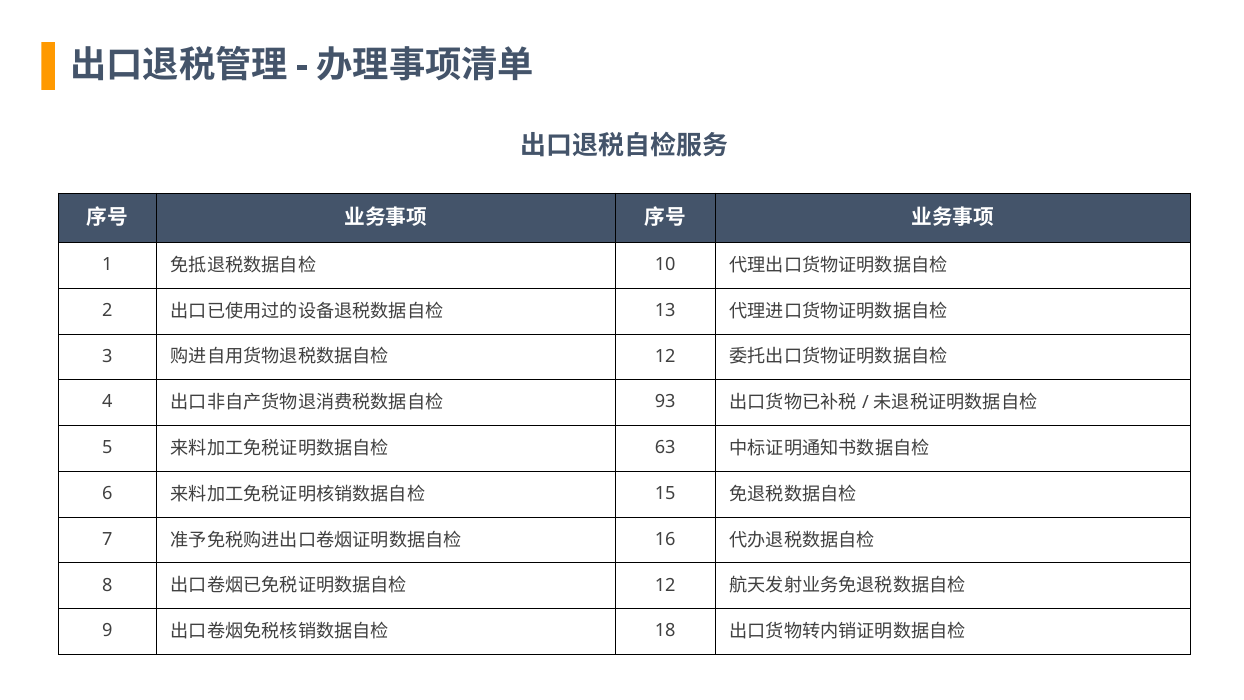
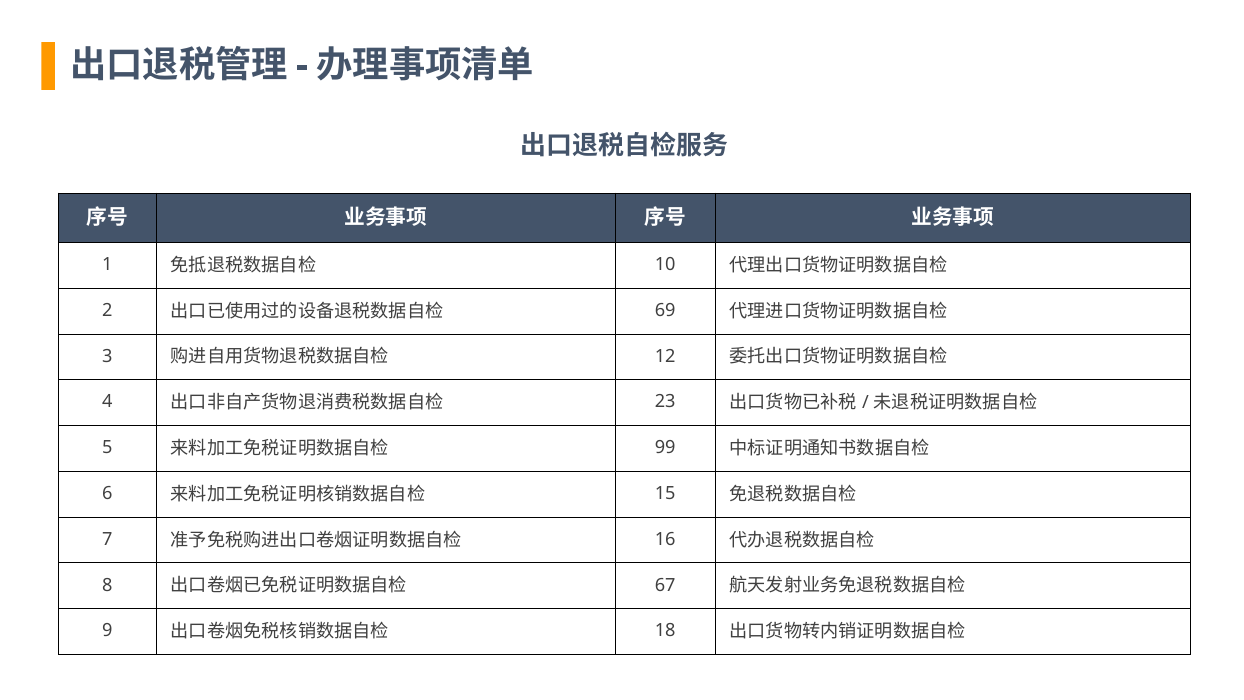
13: 13 -> 69 (665, 310)
93: 93 -> 23 (665, 402)
63: 63 -> 99 (665, 448)
12: 12 -> 67 (665, 585)
